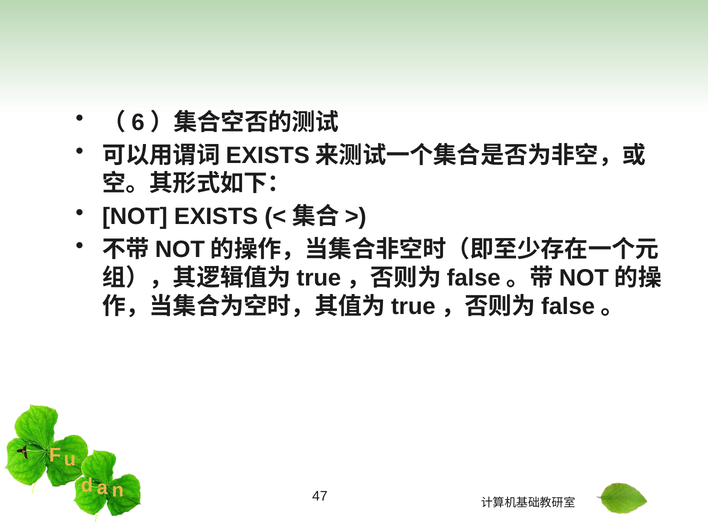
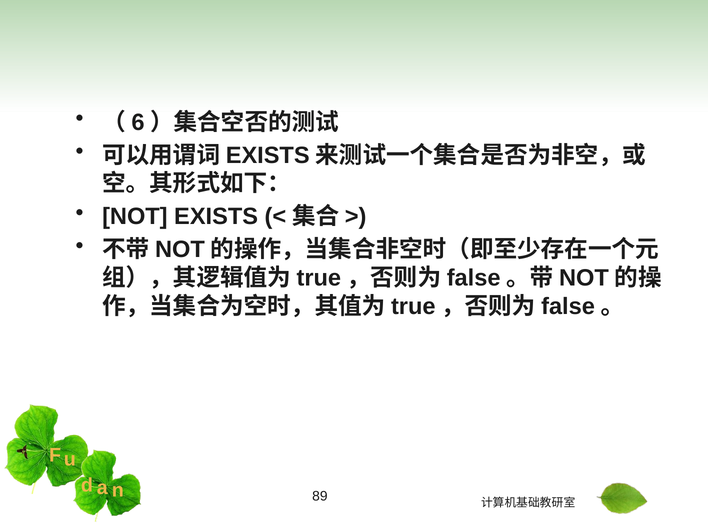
47: 47 -> 89 (320, 496)
